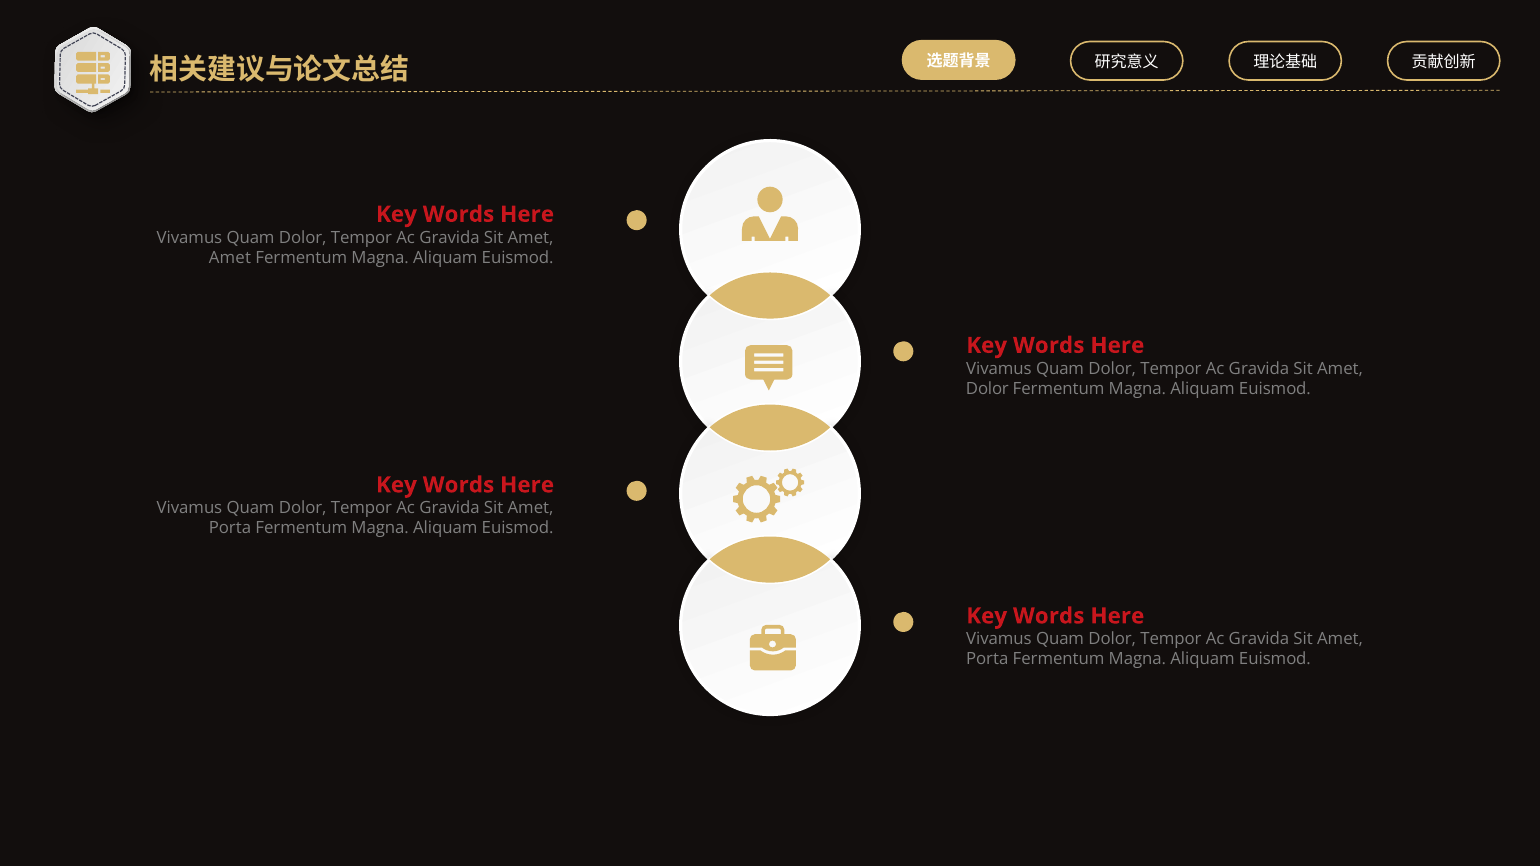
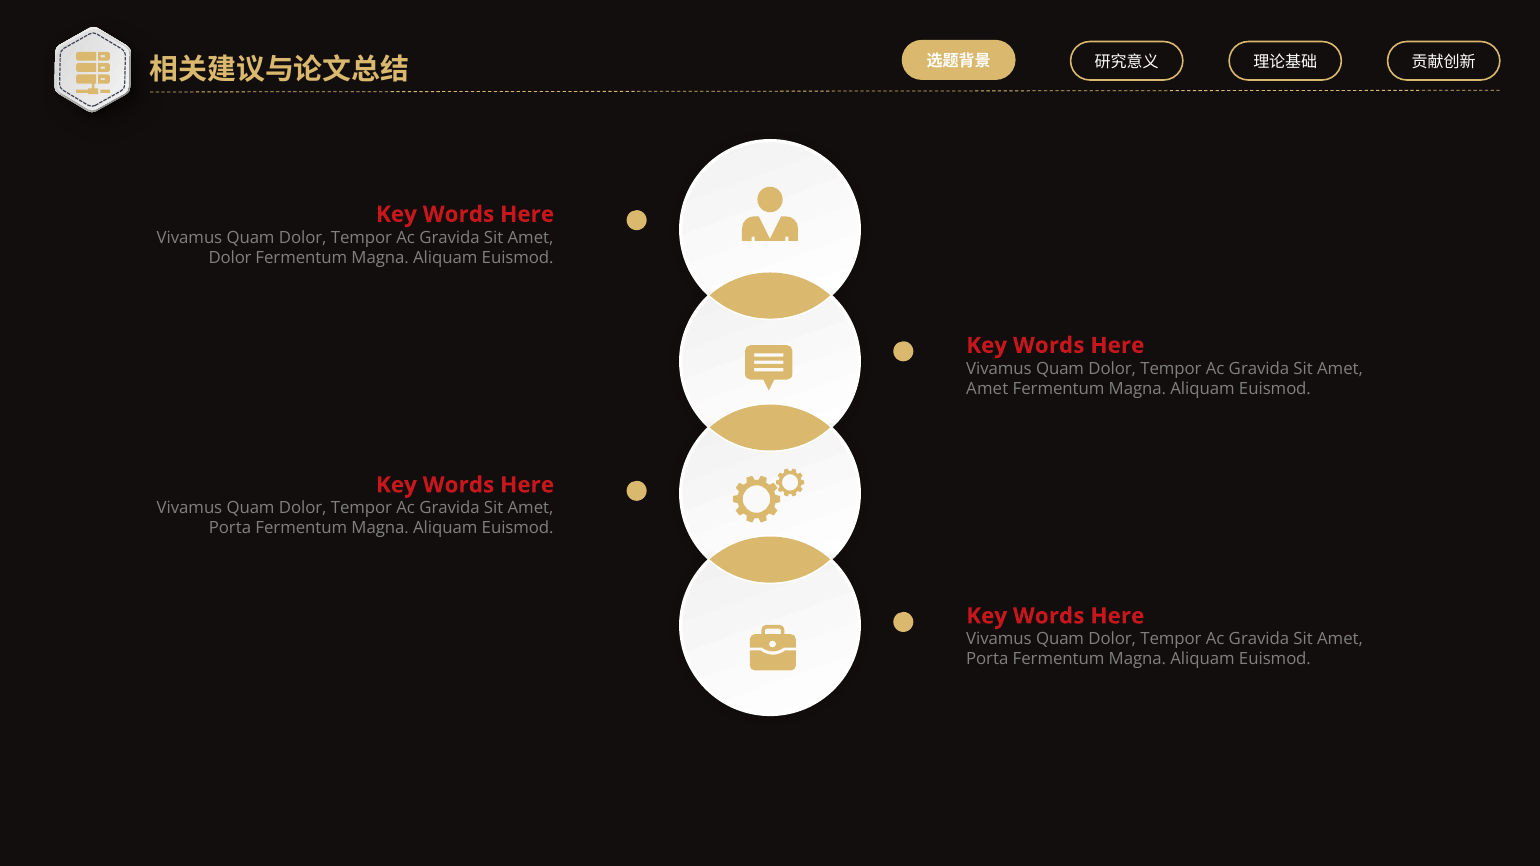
Amet: Amet -> Dolor (230, 258)
Dolor: Dolor -> Amet (987, 389)
